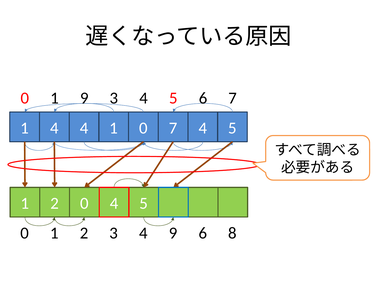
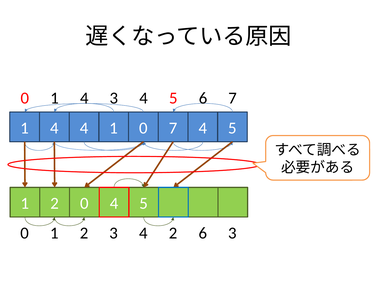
0 1 9: 9 -> 4 (84, 98)
4 9: 9 -> 2 (173, 233)
6 8: 8 -> 3 (232, 233)
